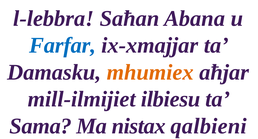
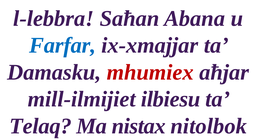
mhumiex colour: orange -> red (150, 72)
Sama: Sama -> Telaq (40, 126)
qalbieni: qalbieni -> nitolbok (209, 126)
